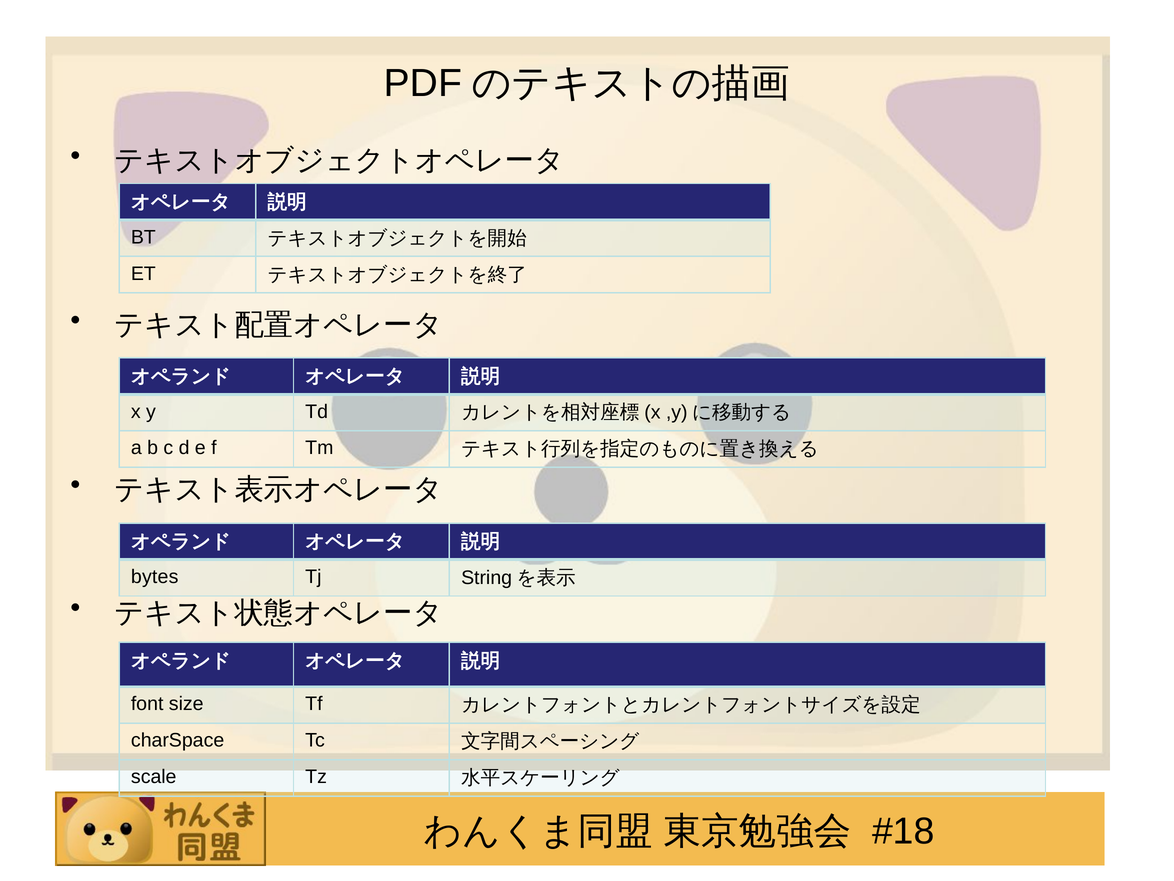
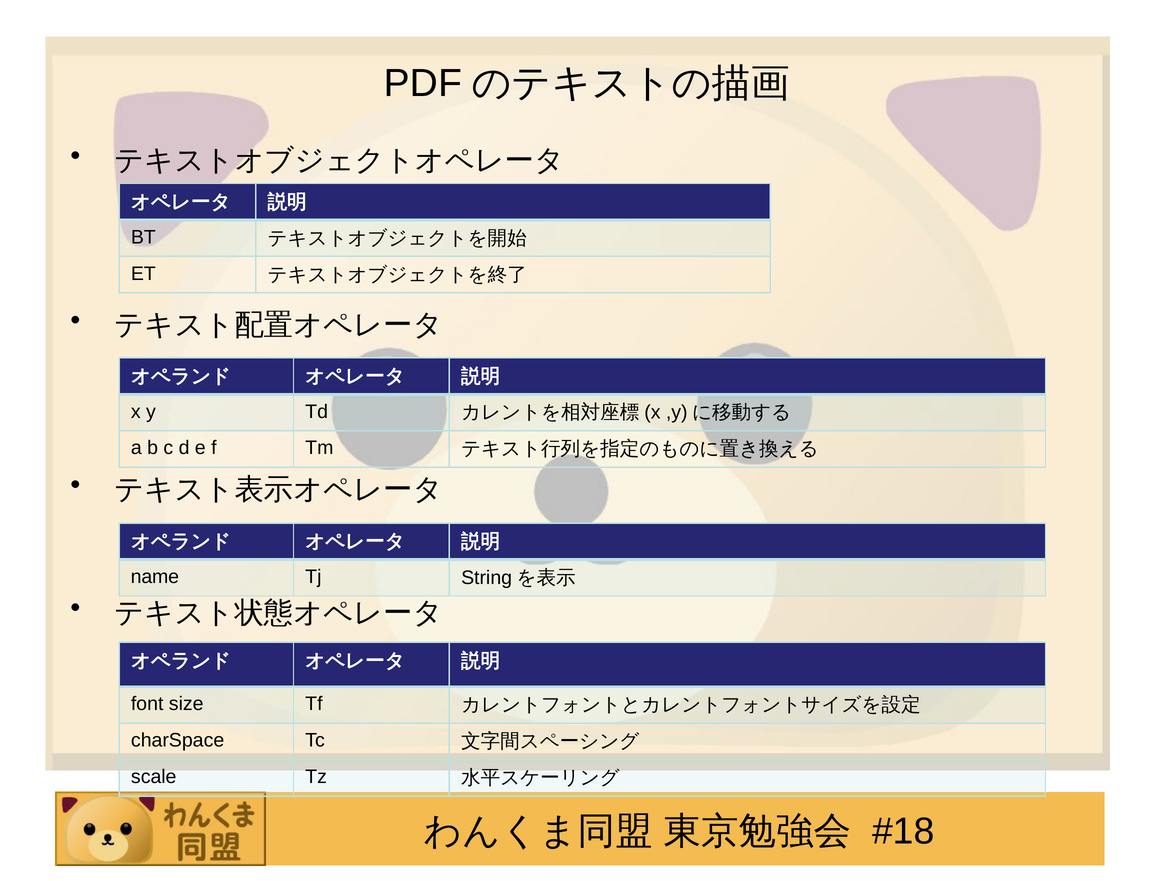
bytes: bytes -> name (155, 576)
